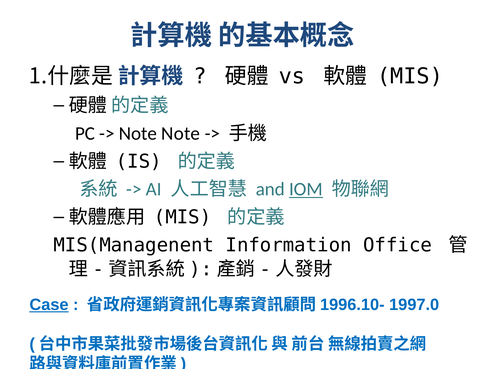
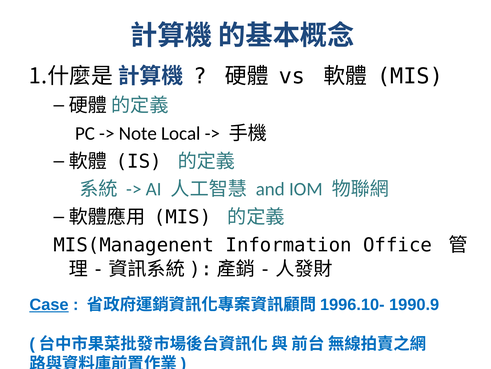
Note Note: Note -> Local (181, 133)
IOM underline: present -> none (306, 189)
1997.0: 1997.0 -> 1990.9 (414, 304)
